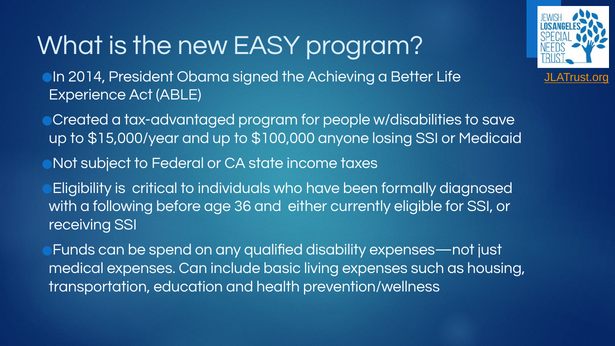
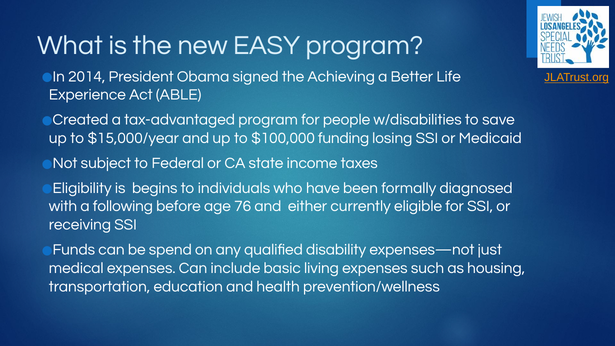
anyone: anyone -> funding (344, 138)
critical: critical -> begins (155, 188)
36: 36 -> 76 (243, 206)
